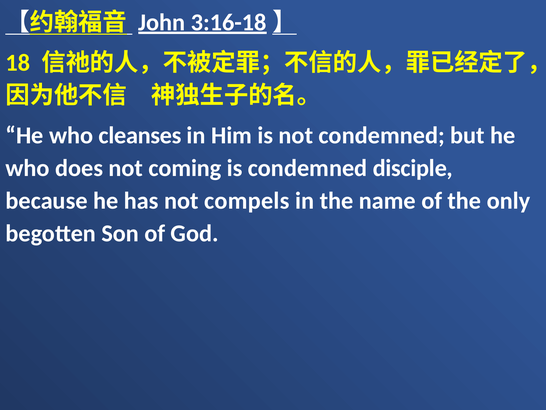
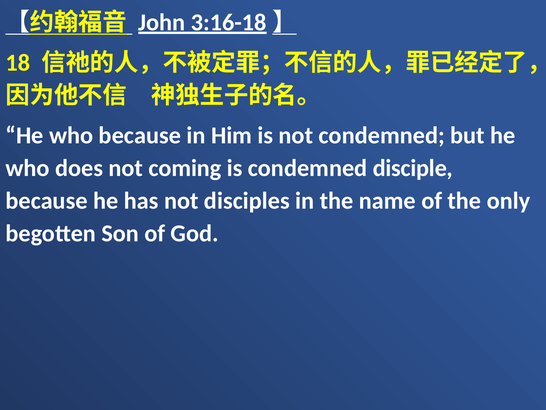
who cleanses: cleanses -> because (140, 135)
compels: compels -> disciples (247, 201)
